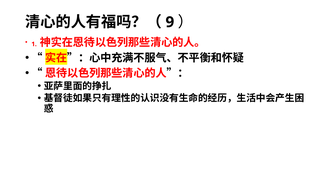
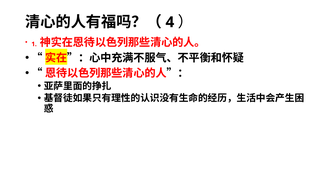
9: 9 -> 4 (170, 22)
